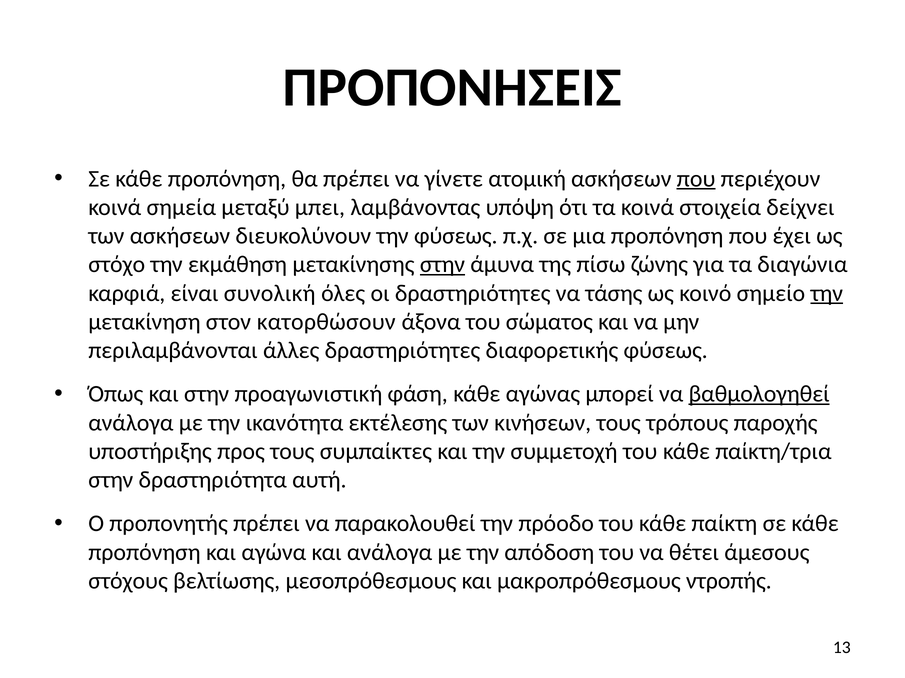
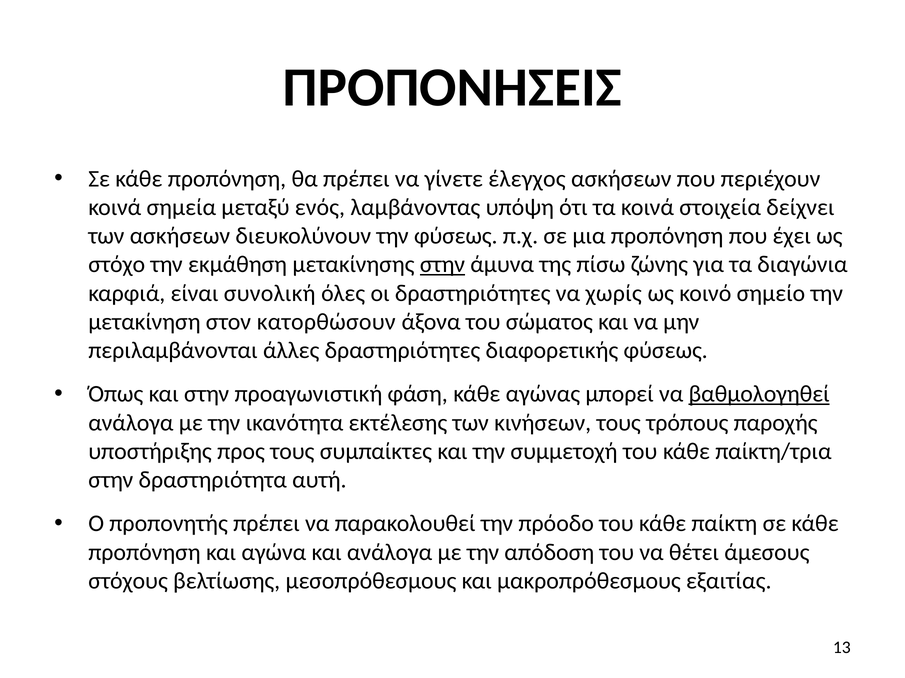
ατομική: ατομική -> έλεγχος (527, 179)
που underline: present -> none (696, 179)
μπει: μπει -> ενός (320, 208)
τάσης: τάσης -> χωρίς (614, 293)
την underline: present -> none (827, 293)
ντροπής: ντροπής -> εξαιτίας (729, 581)
